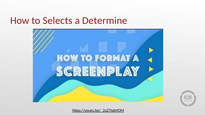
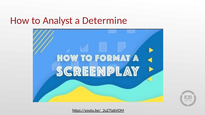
Selects: Selects -> Analyst (58, 21)
